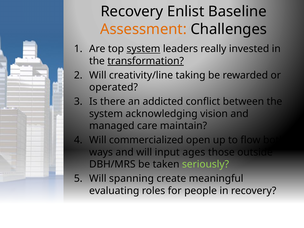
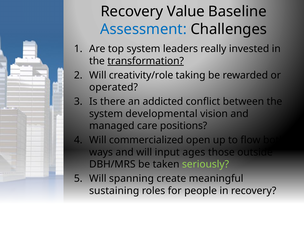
Enlist: Enlist -> Value (186, 11)
Assessment colour: orange -> blue (143, 29)
system underline: present -> none (143, 49)
creativity/line: creativity/line -> creativity/role (141, 75)
acknowledging: acknowledging -> developmental (162, 114)
maintain: maintain -> positions (184, 126)
evaluating: evaluating -> sustaining (114, 191)
